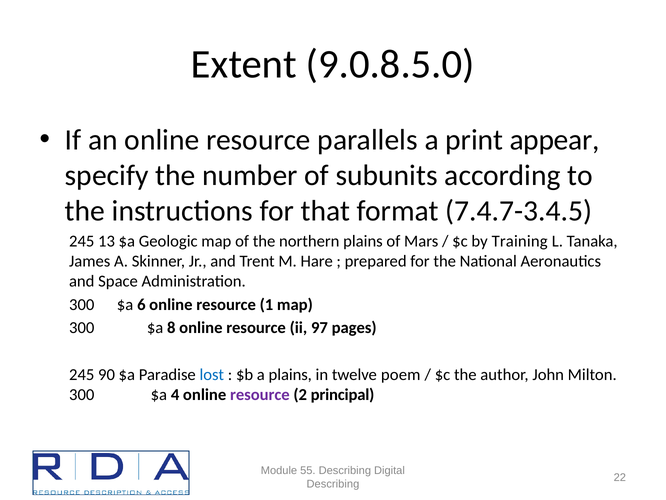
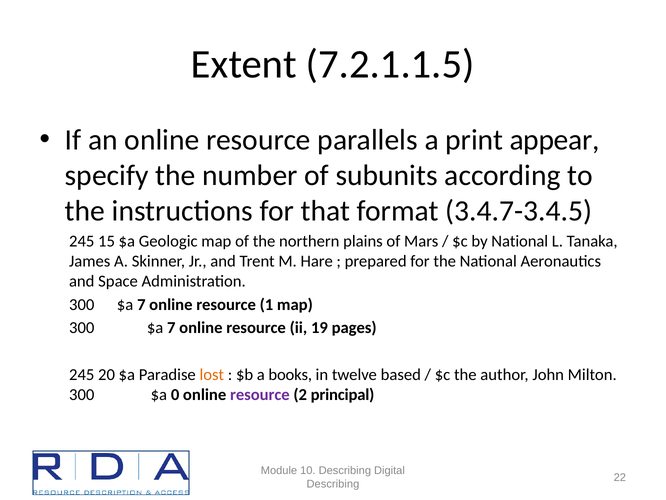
9.0.8.5.0: 9.0.8.5.0 -> 7.2.1.1.5 (390, 64)
7.4.7-3.4.5: 7.4.7-3.4.5 -> 3.4.7-3.4.5 (519, 211)
13: 13 -> 15 (106, 241)
by Training: Training -> National (520, 241)
6: 6 -> 7 (141, 304)
8: 8 -> 7 (171, 328)
97: 97 -> 19 (319, 328)
90: 90 -> 20 (106, 374)
lost colour: blue -> orange (212, 374)
a plains: plains -> books (290, 374)
poem: poem -> based (401, 374)
4: 4 -> 0 (175, 394)
55: 55 -> 10 (308, 470)
